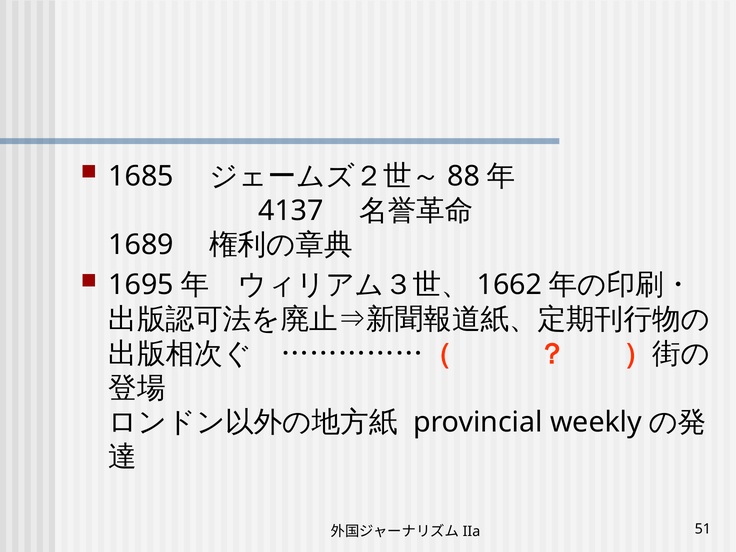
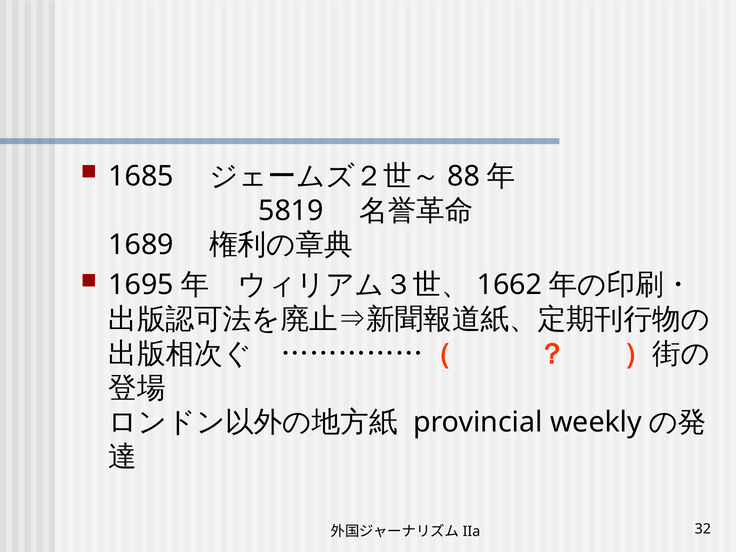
4137: 4137 -> 5819 (291, 211)
51: 51 -> 32 (703, 529)
